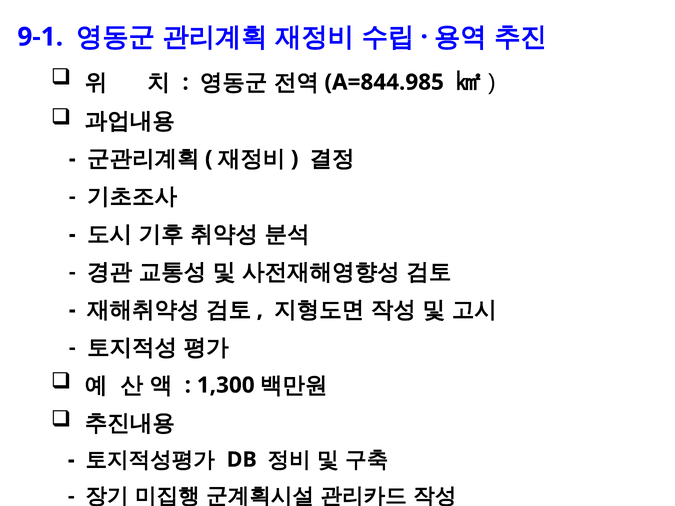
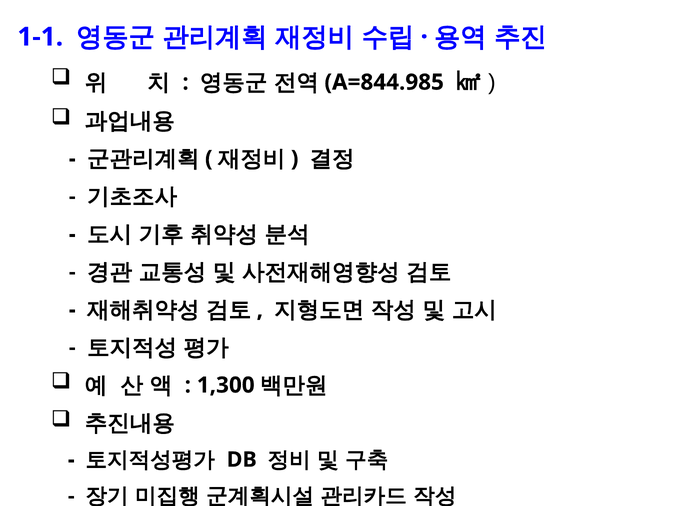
9-1: 9-1 -> 1-1 (40, 37)
